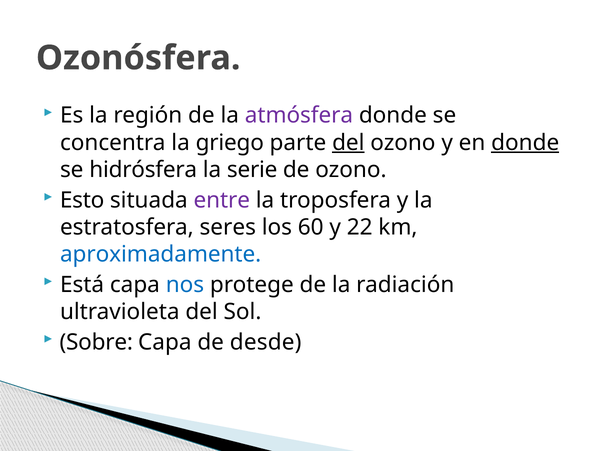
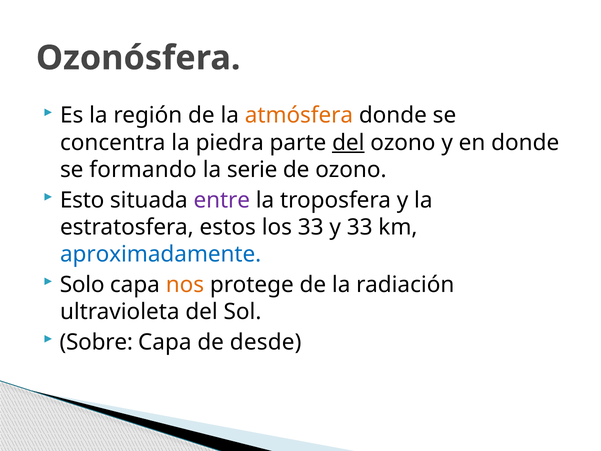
atmósfera colour: purple -> orange (299, 115)
griego: griego -> piedra (230, 143)
donde underline: present -> none (525, 143)
hidrósfera: hidrósfera -> formando (143, 170)
seres: seres -> estos (228, 227)
los 60: 60 -> 33 (311, 227)
y 22: 22 -> 33 (360, 227)
Está: Está -> Solo (82, 285)
nos colour: blue -> orange (185, 285)
